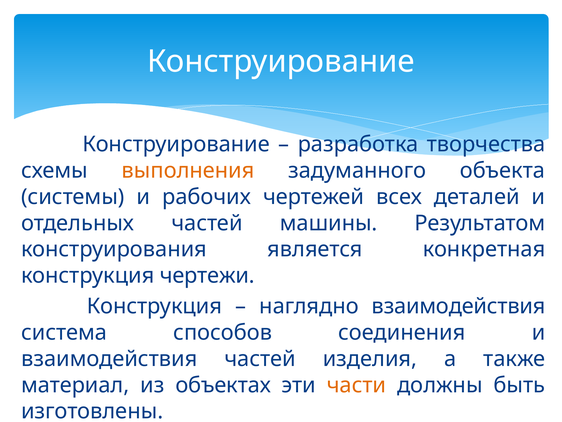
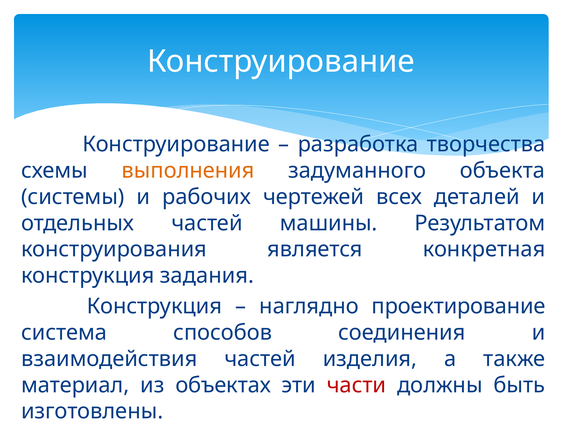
чертежи: чертежи -> задания (207, 275)
наглядно взаимодействия: взаимодействия -> проектирование (459, 306)
части colour: orange -> red (356, 385)
